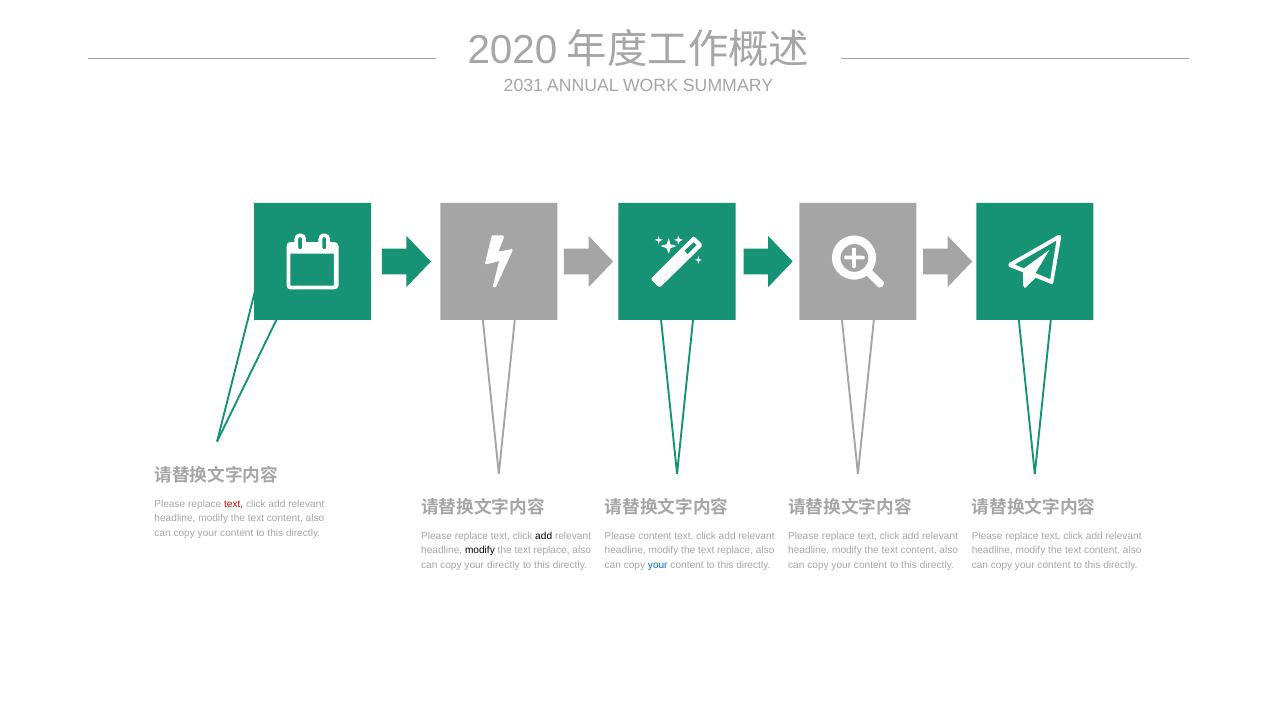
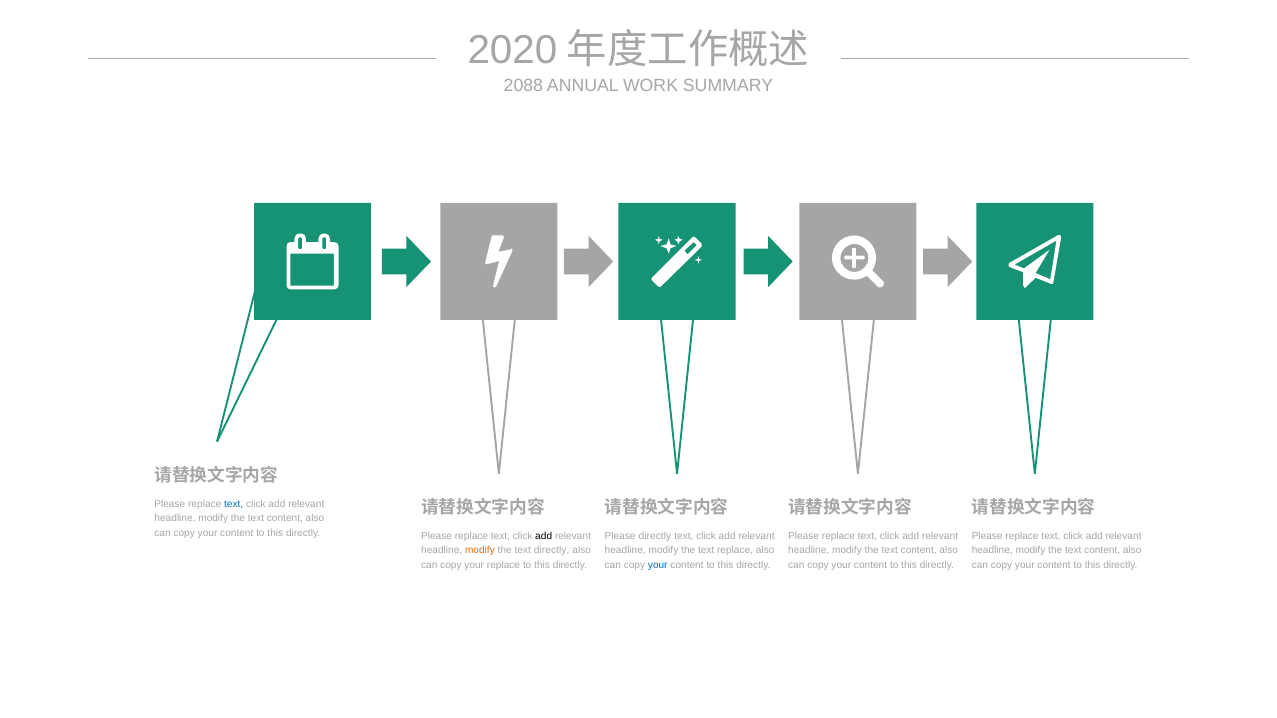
2031: 2031 -> 2088 (523, 86)
text colour: red -> blue (234, 504)
Please content: content -> directly (655, 536)
modify colour: black -> orange (480, 551)
replace: replace -> directly (552, 551)
your directly: directly -> replace (504, 565)
